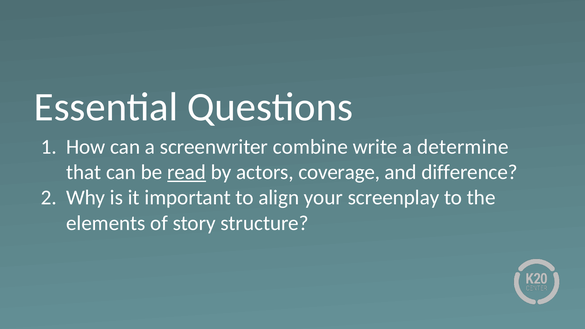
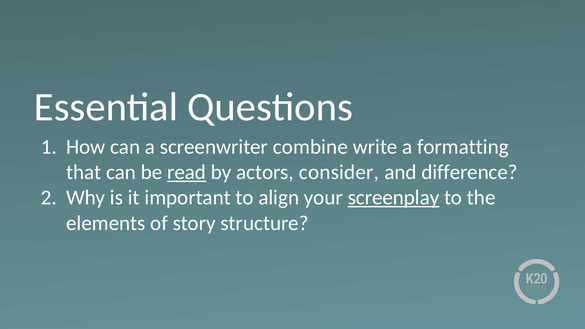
determine: determine -> formatting (463, 147)
coverage: coverage -> consider (339, 172)
screenplay underline: none -> present (394, 198)
